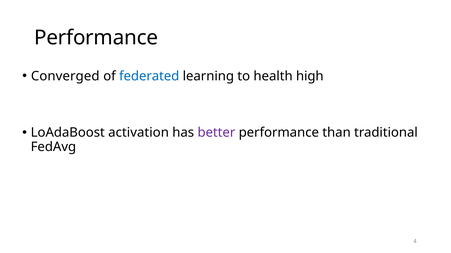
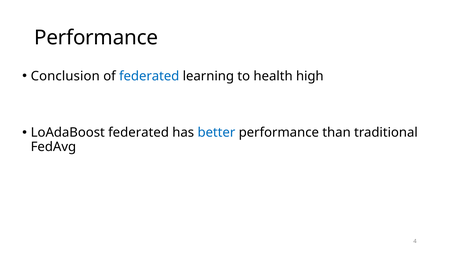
Converged: Converged -> Conclusion (65, 76)
LoAdaBoost activation: activation -> federated (139, 133)
better colour: purple -> blue (216, 133)
